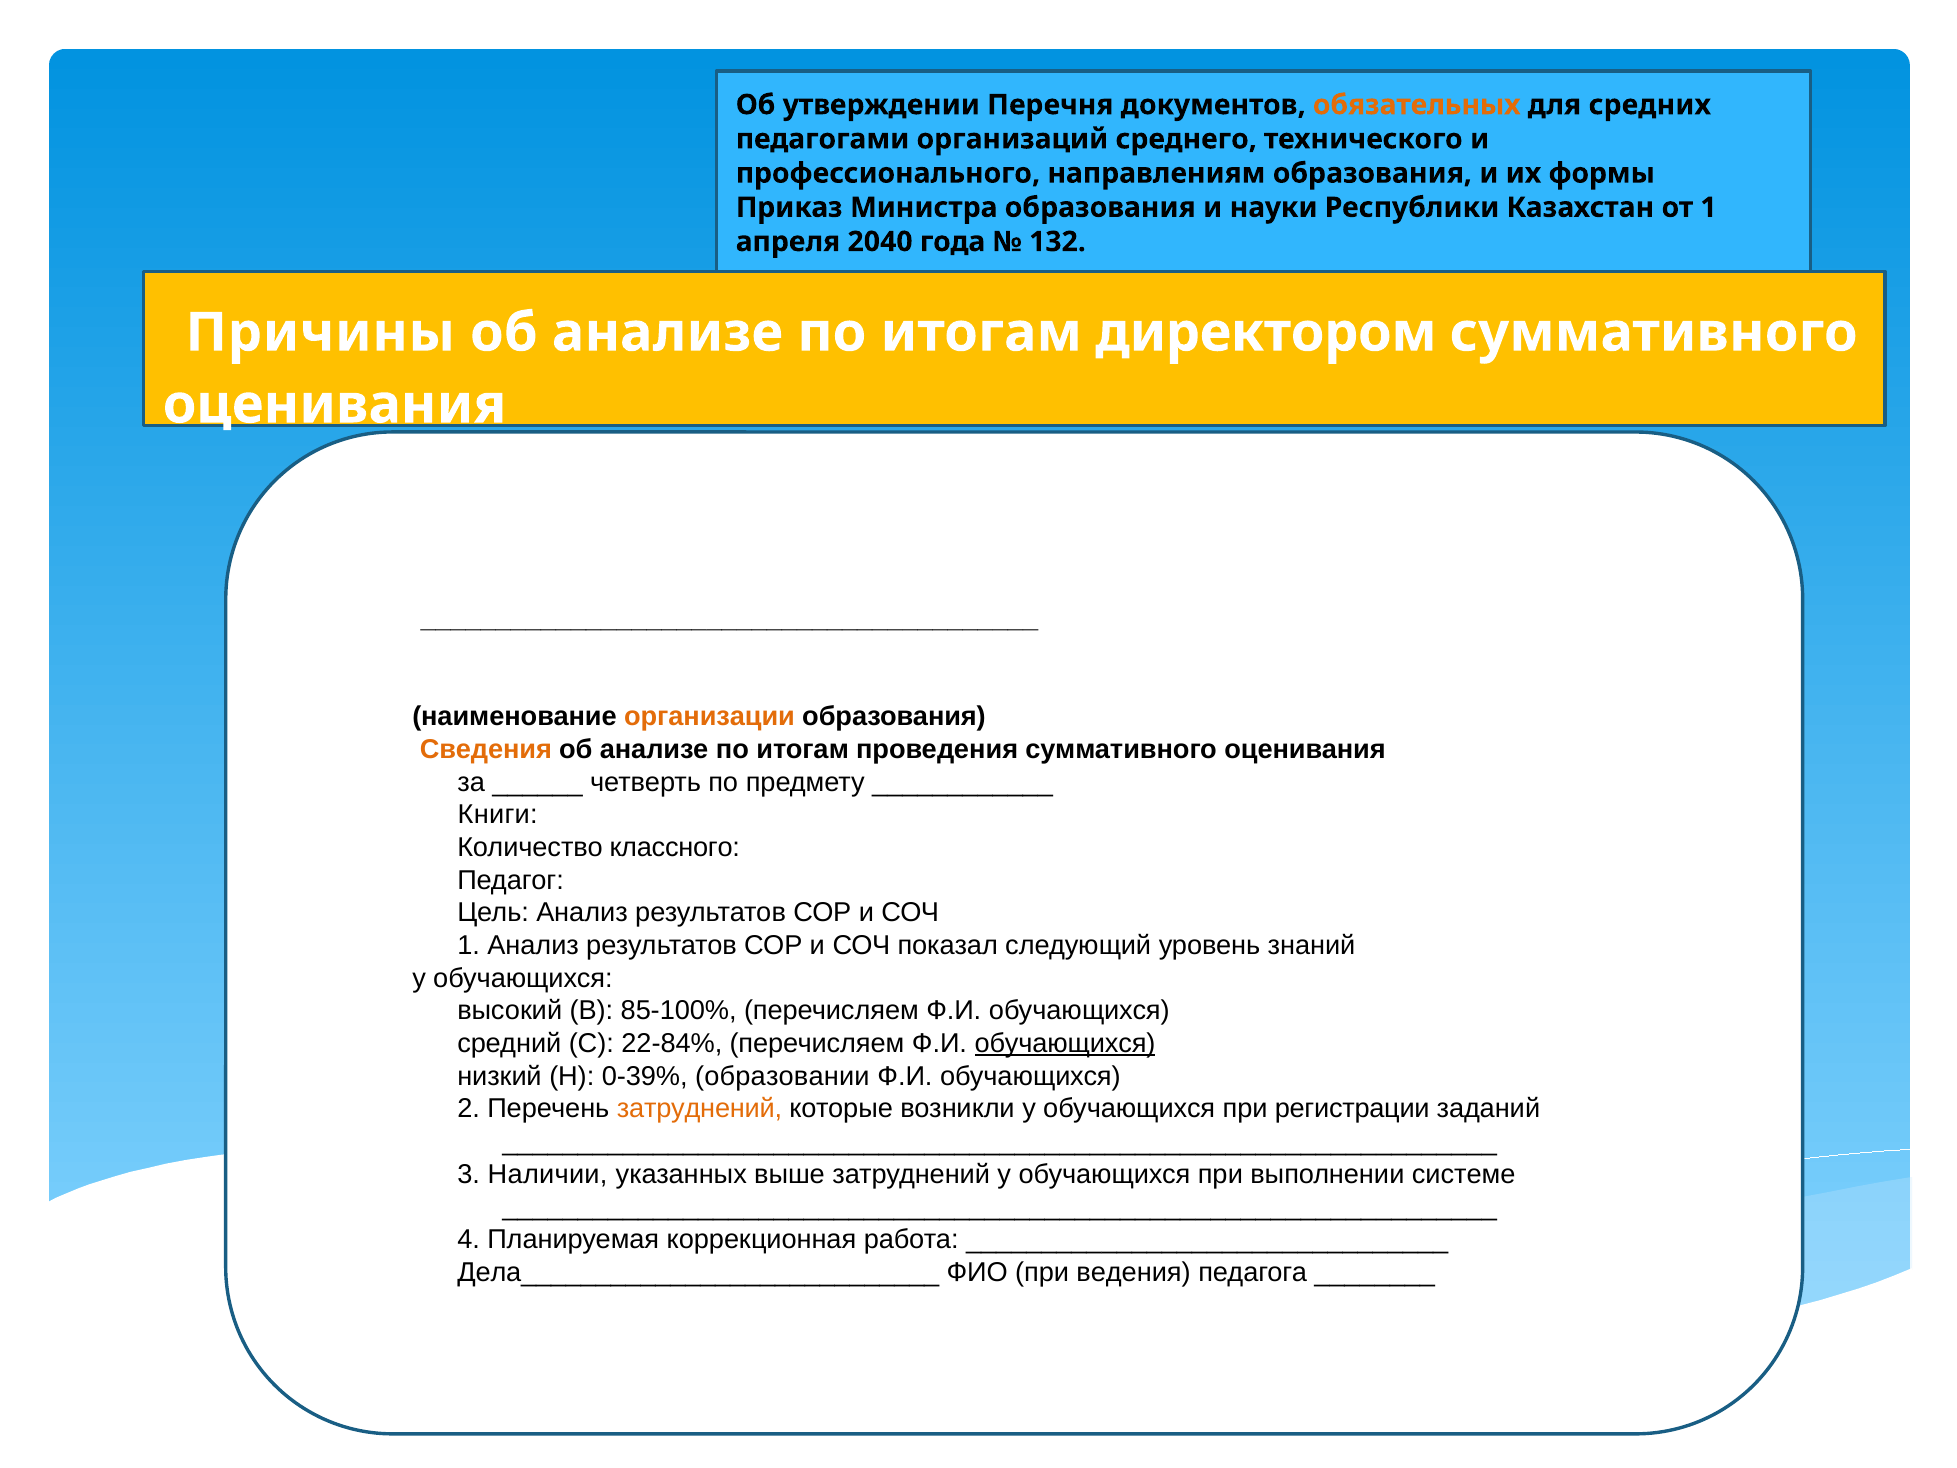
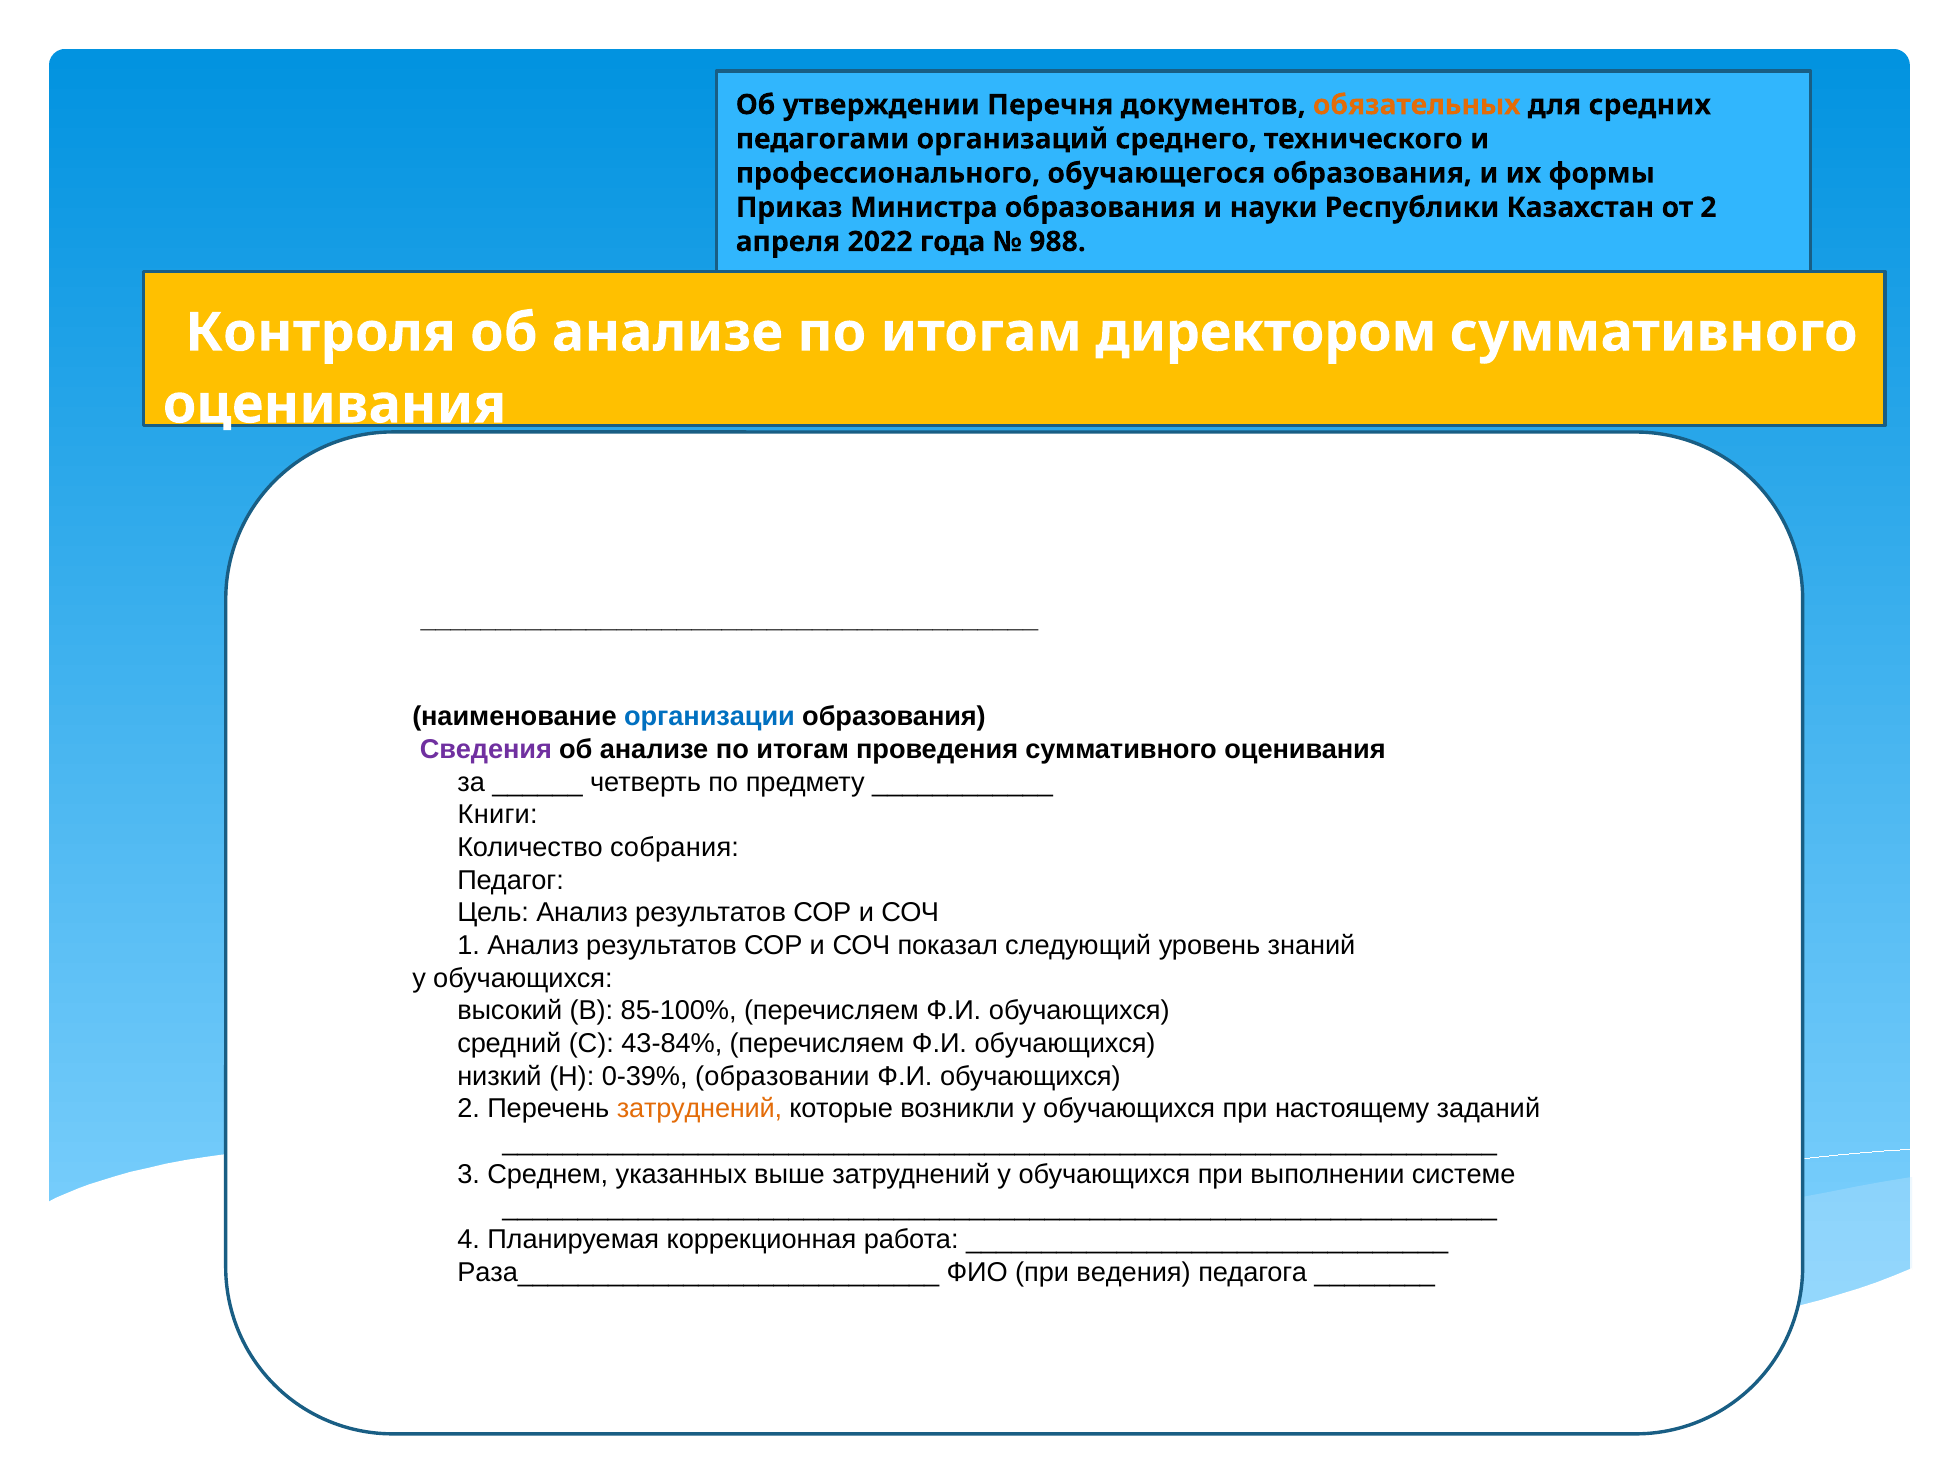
направлениям: направлениям -> обучающегося (1156, 173)
от 1: 1 -> 2 (1708, 207)
2040: 2040 -> 2022 (880, 242)
132: 132 -> 988 (1057, 242)
Причины: Причины -> Контроля (321, 333)
организации colour: orange -> blue (709, 717)
Сведения colour: orange -> purple (486, 749)
классного: классного -> собрания (675, 847)
22-84%: 22-84% -> 43-84% (672, 1043)
обучающихся underline: present -> none (1065, 1043)
регистрации: регистрации -> настоящему (1352, 1109)
Наличии: Наличии -> Среднем (548, 1174)
Дела____________________________: Дела____________________________ -> Раза____________________________ (698, 1272)
